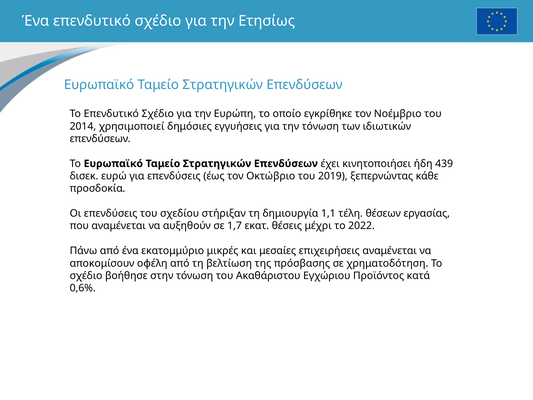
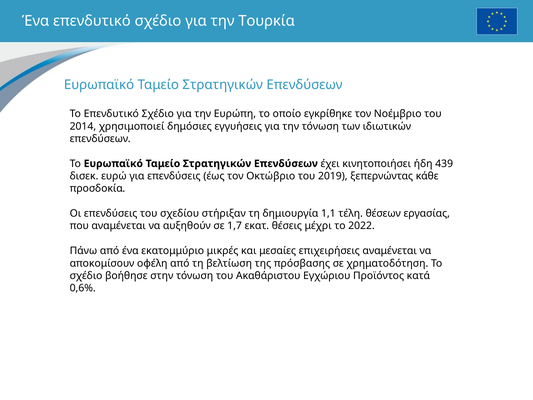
Ετησίως: Ετησίως -> Τουρκία (267, 21)
